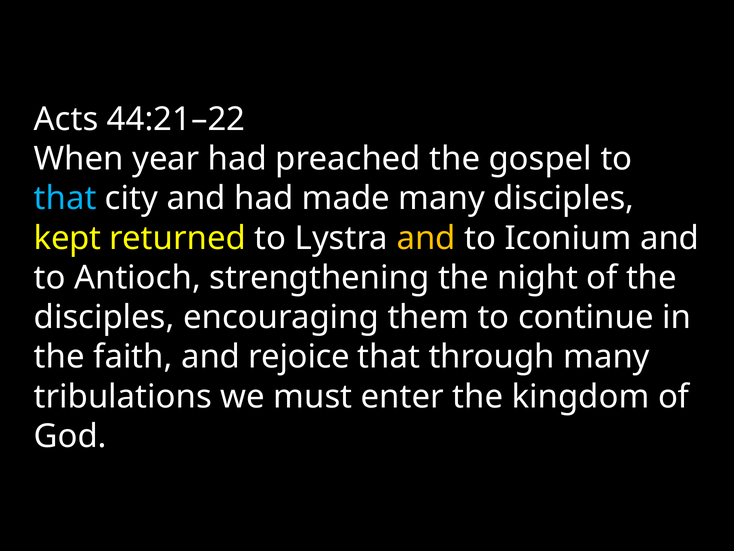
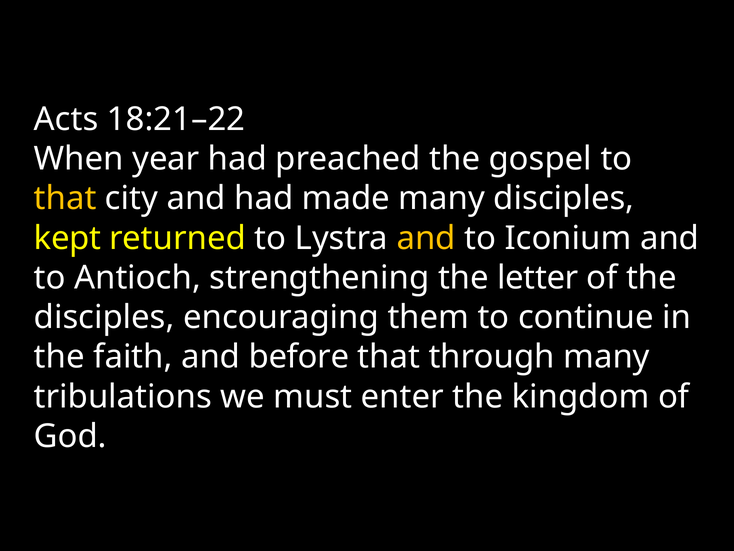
44:21–22: 44:21–22 -> 18:21–22 (176, 119)
that colour: light blue -> yellow (65, 198)
night: night -> letter (538, 278)
rejoice: rejoice -> before (299, 357)
